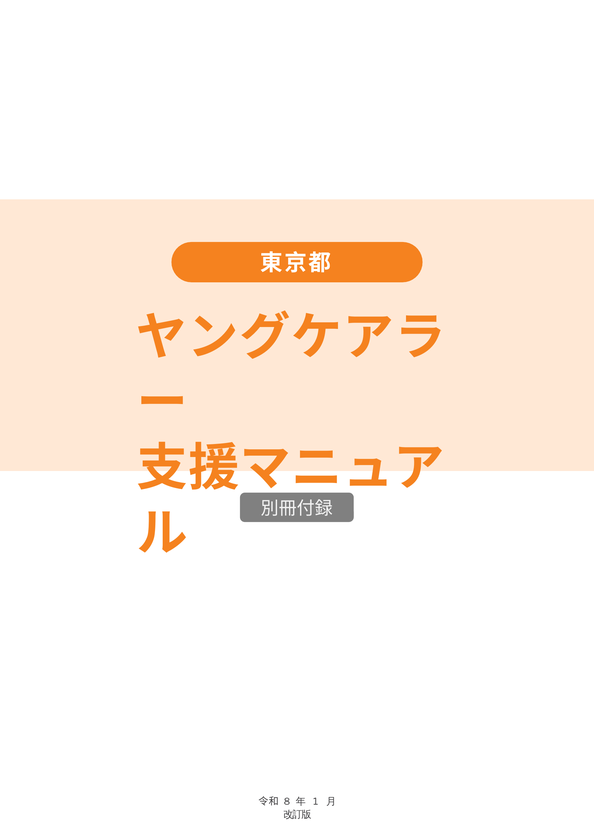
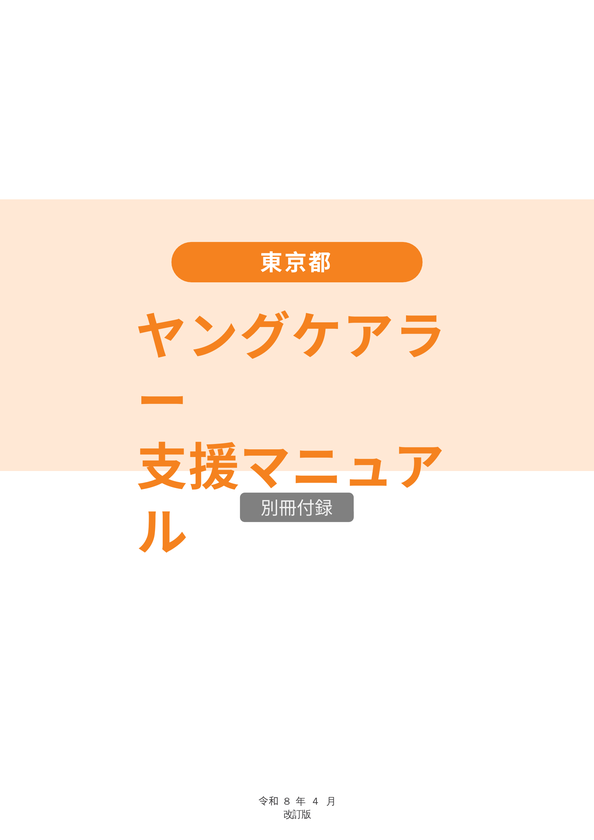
1: 1 -> 4 (315, 802)
